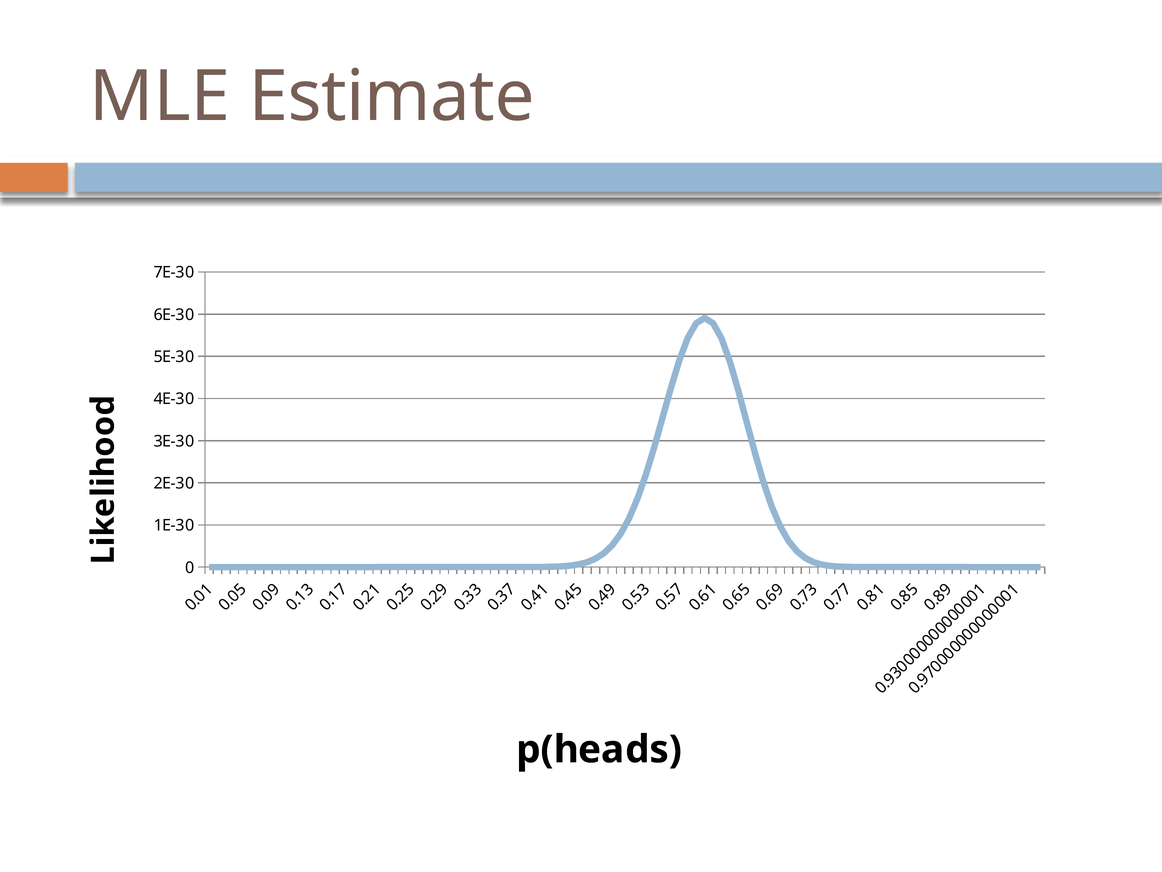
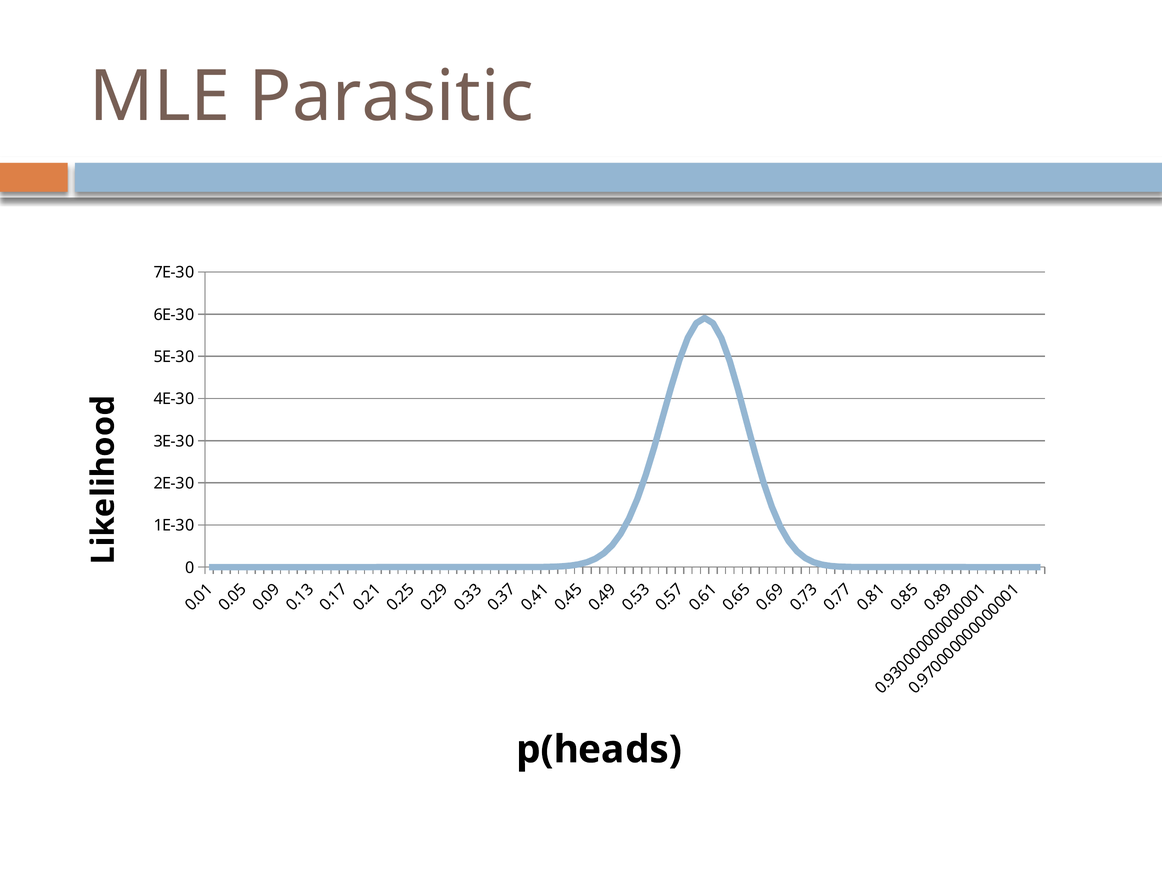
Estimate: Estimate -> Parasitic (391, 97)
